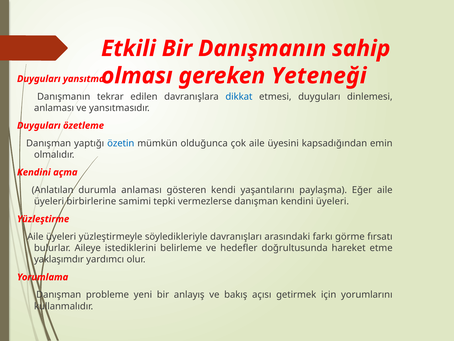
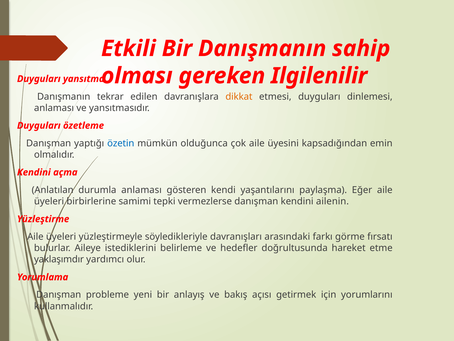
Yeteneği: Yeteneği -> Ilgilenilir (319, 76)
dikkat colour: blue -> orange (239, 96)
kendini üyeleri: üyeleri -> ailenin (332, 201)
